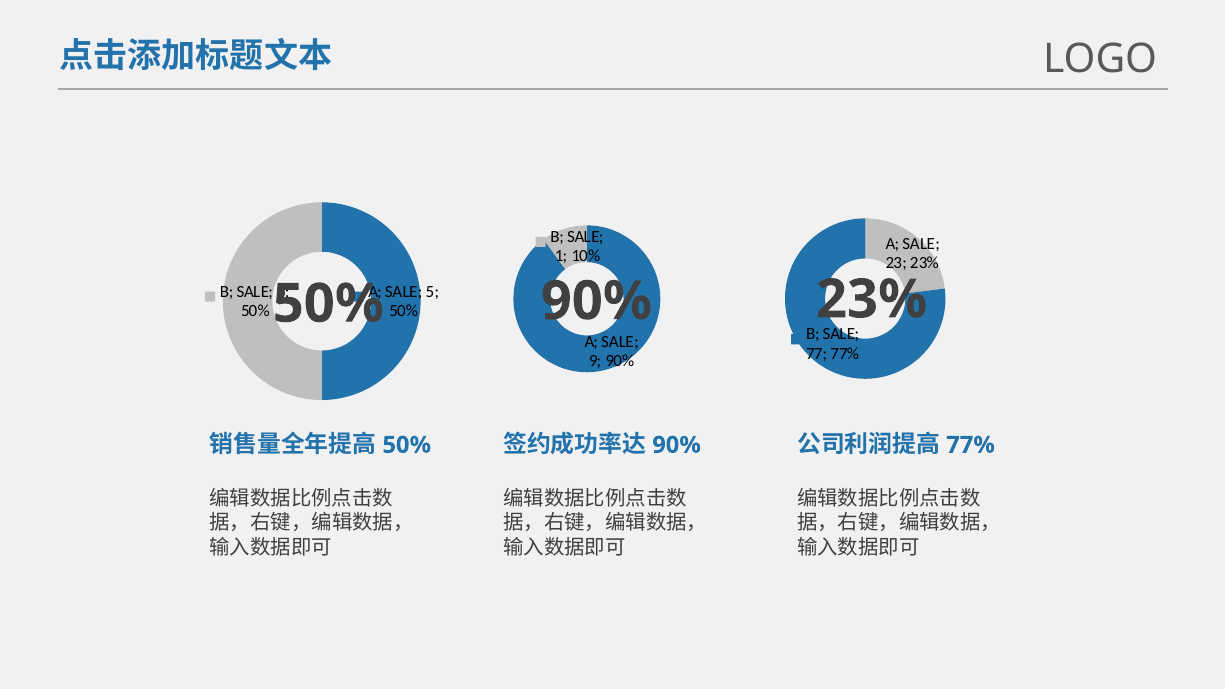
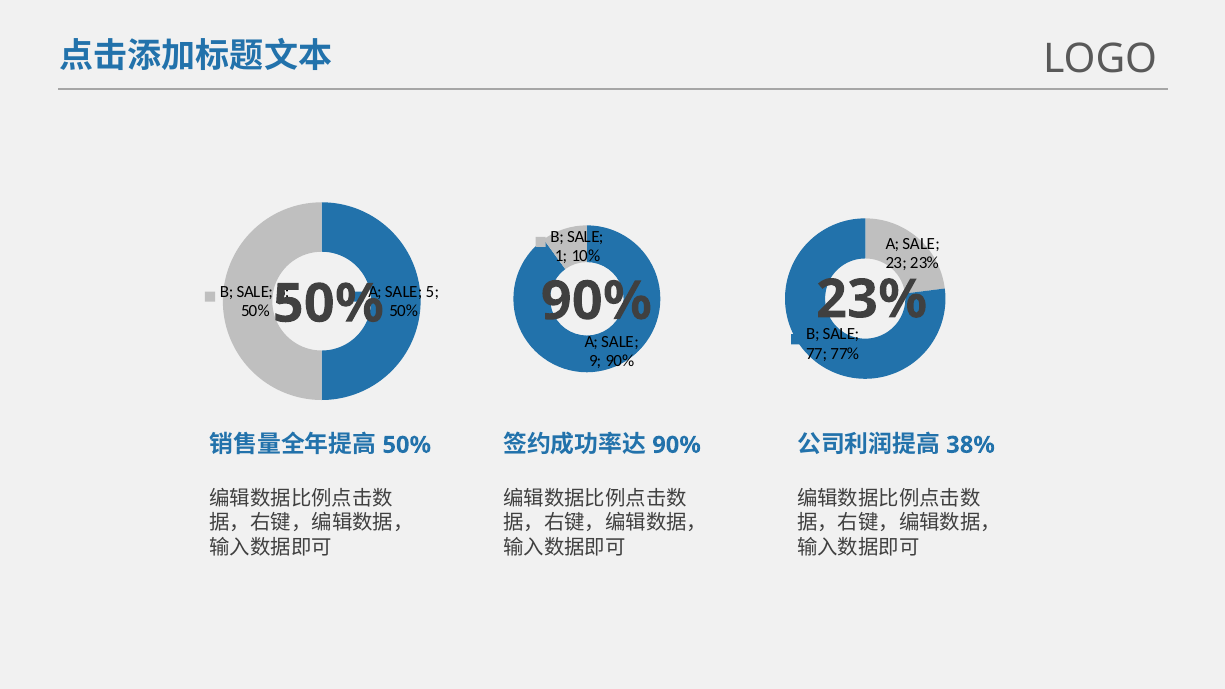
77%: 77% -> 38% (971, 445)
